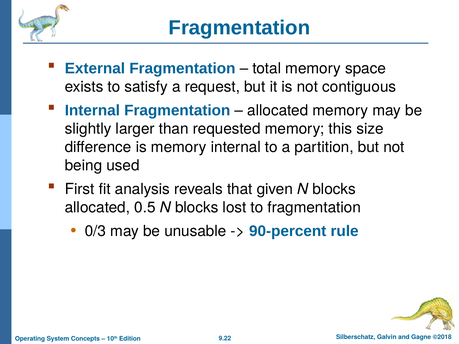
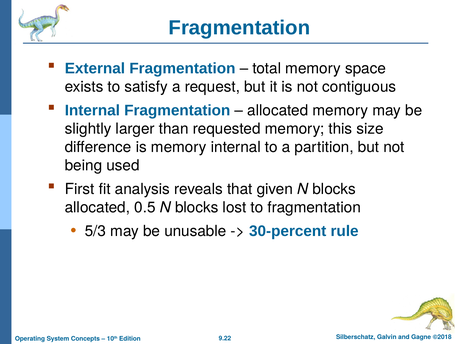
0/3: 0/3 -> 5/3 (95, 231)
90-percent: 90-percent -> 30-percent (288, 231)
